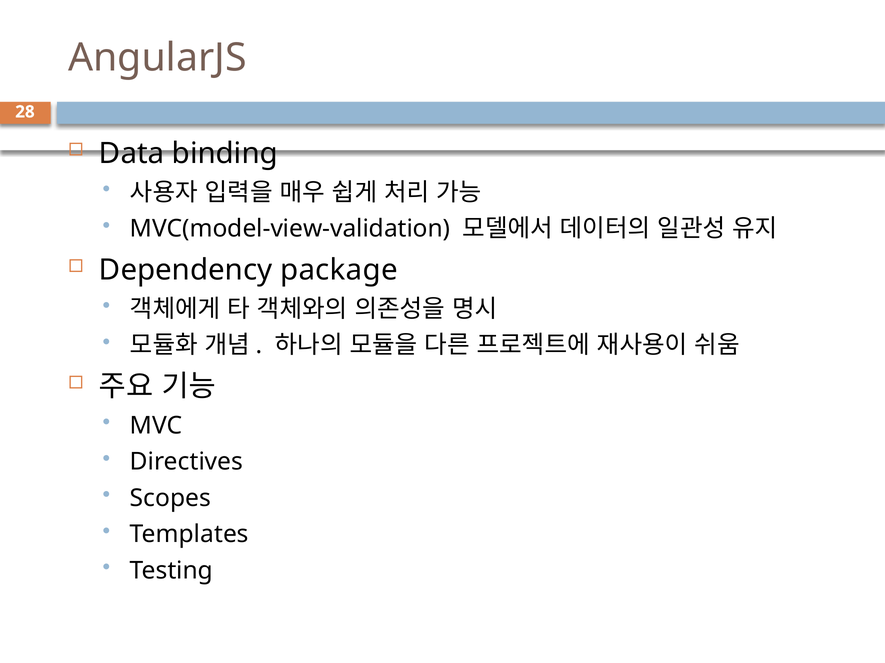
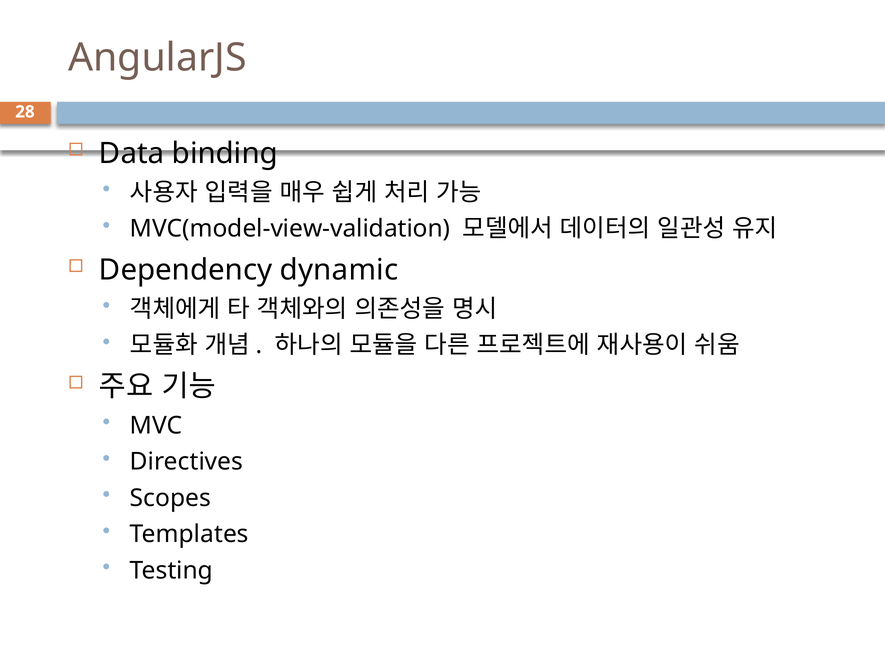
package: package -> dynamic (339, 271)
